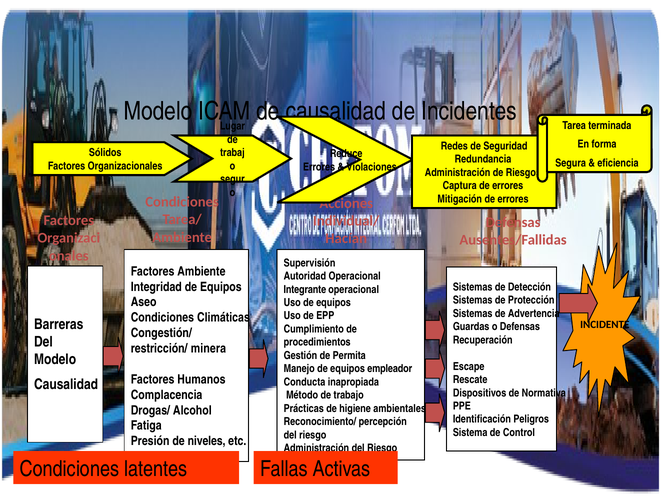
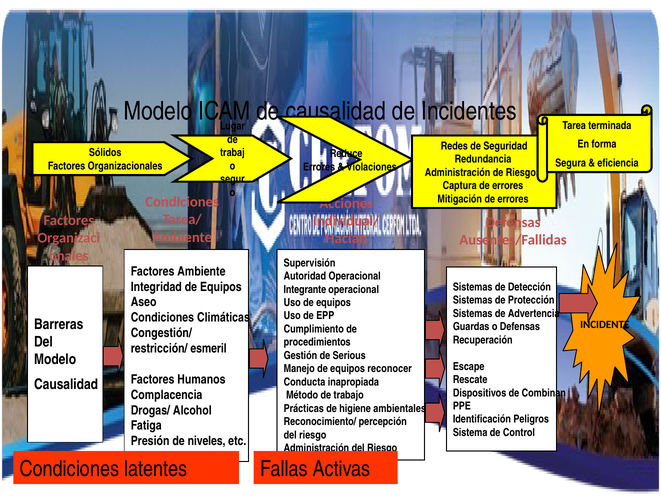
minera: minera -> esmeril (209, 348)
Permita: Permita -> Serious (349, 355)
empleador: empleador -> reconocer (390, 369)
Normativa: Normativa -> Combinan (544, 393)
